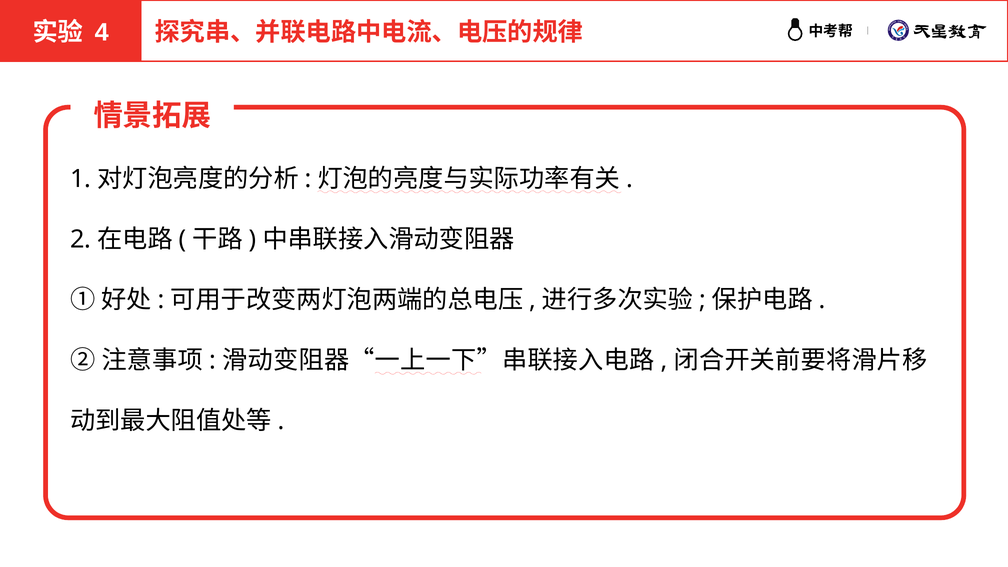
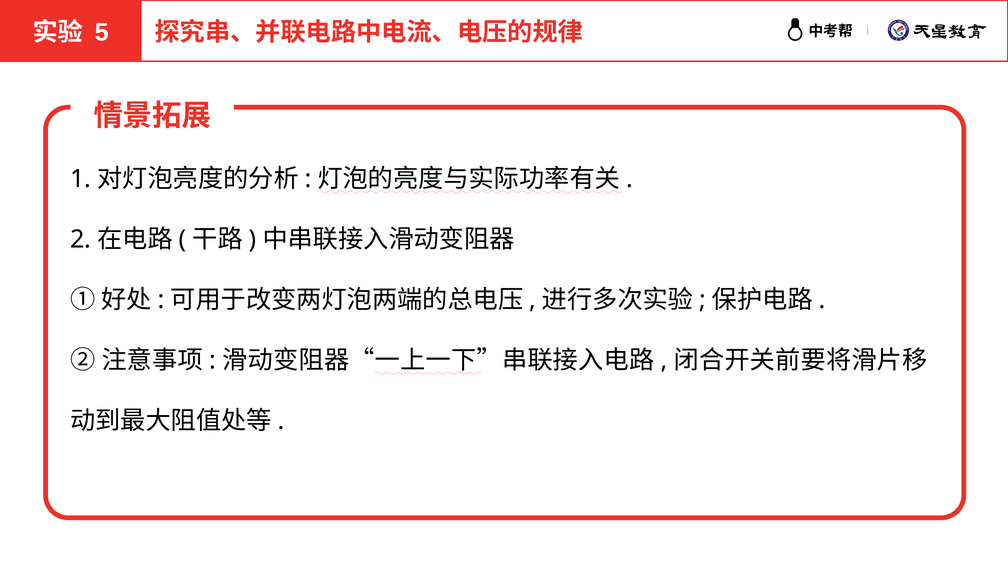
4: 4 -> 5 (102, 32)
